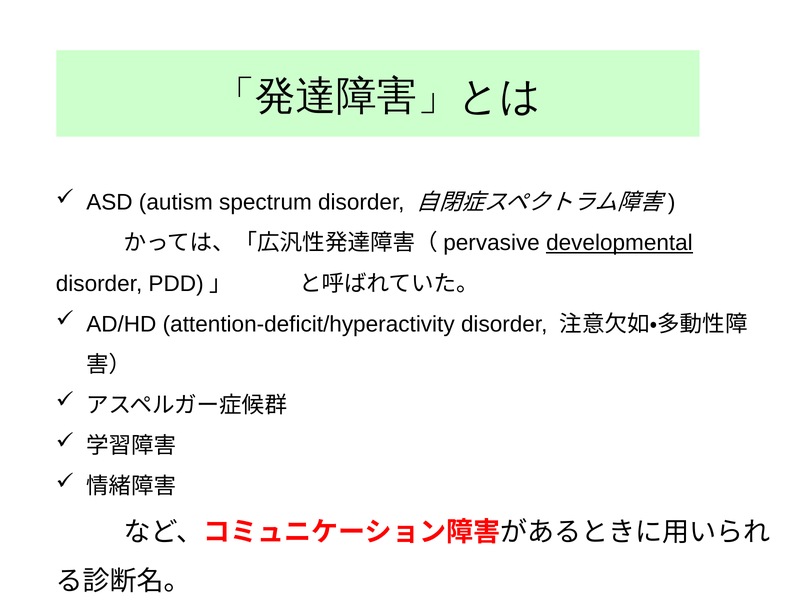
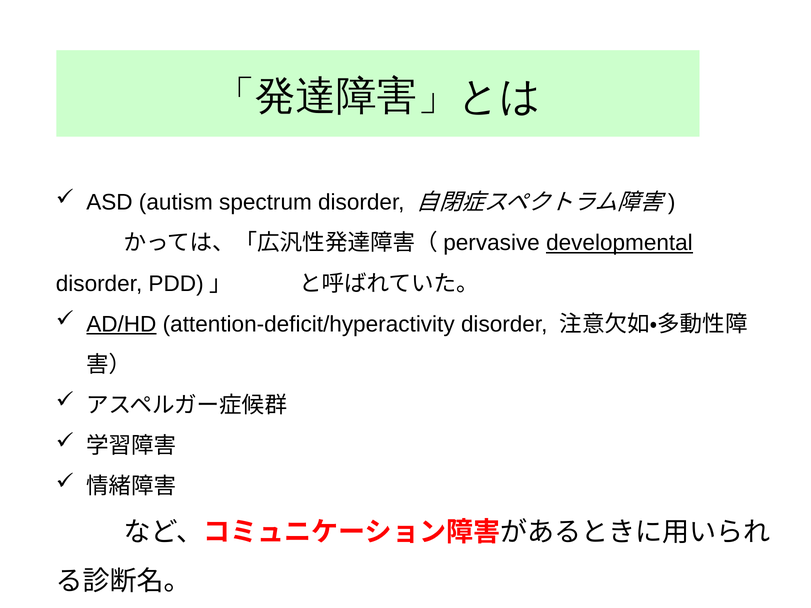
AD/HD underline: none -> present (121, 324)
